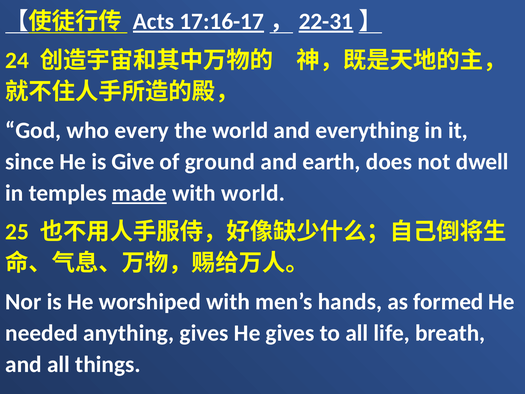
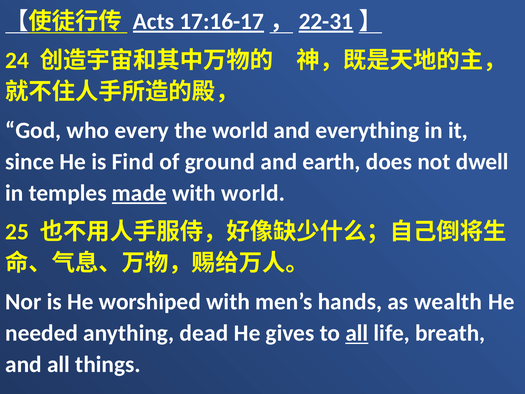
Give: Give -> Find (133, 162)
formed: formed -> wealth (448, 302)
anything gives: gives -> dead (204, 333)
all underline: none -> present (357, 333)
